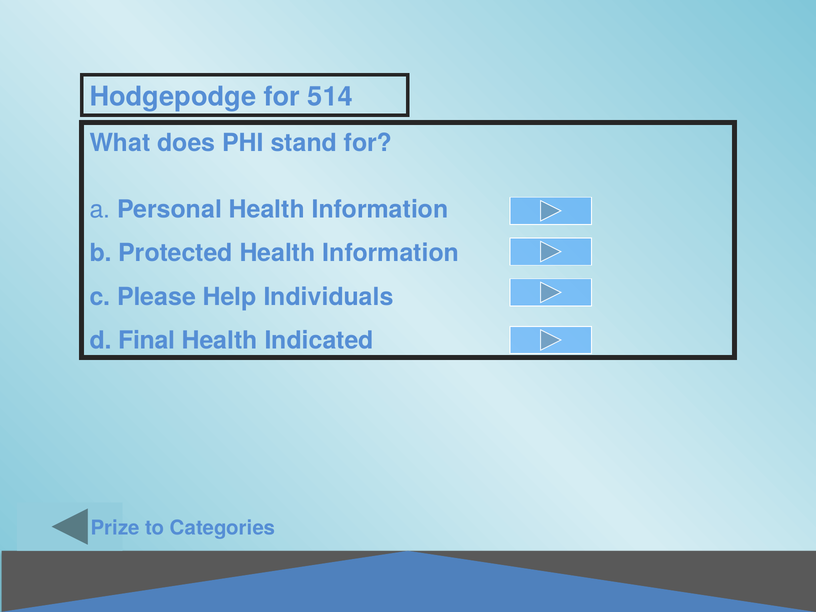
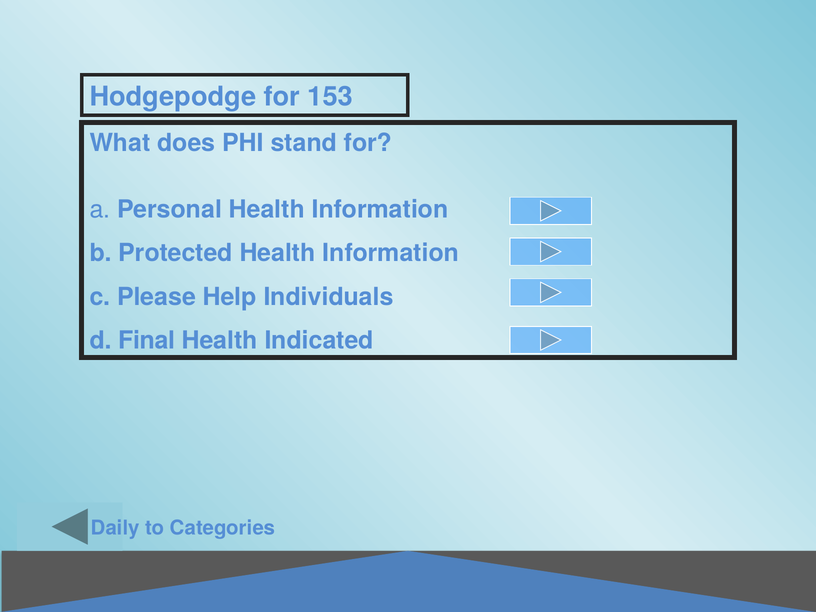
514: 514 -> 153 (330, 97)
Prize: Prize -> Daily (115, 528)
